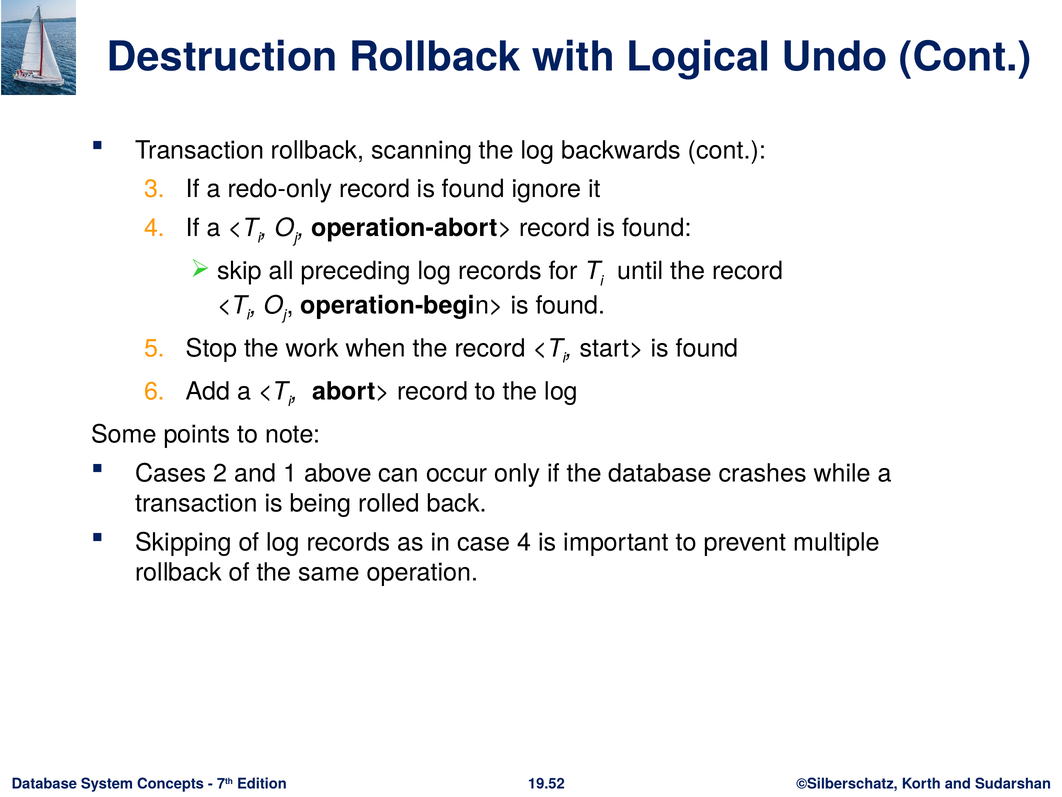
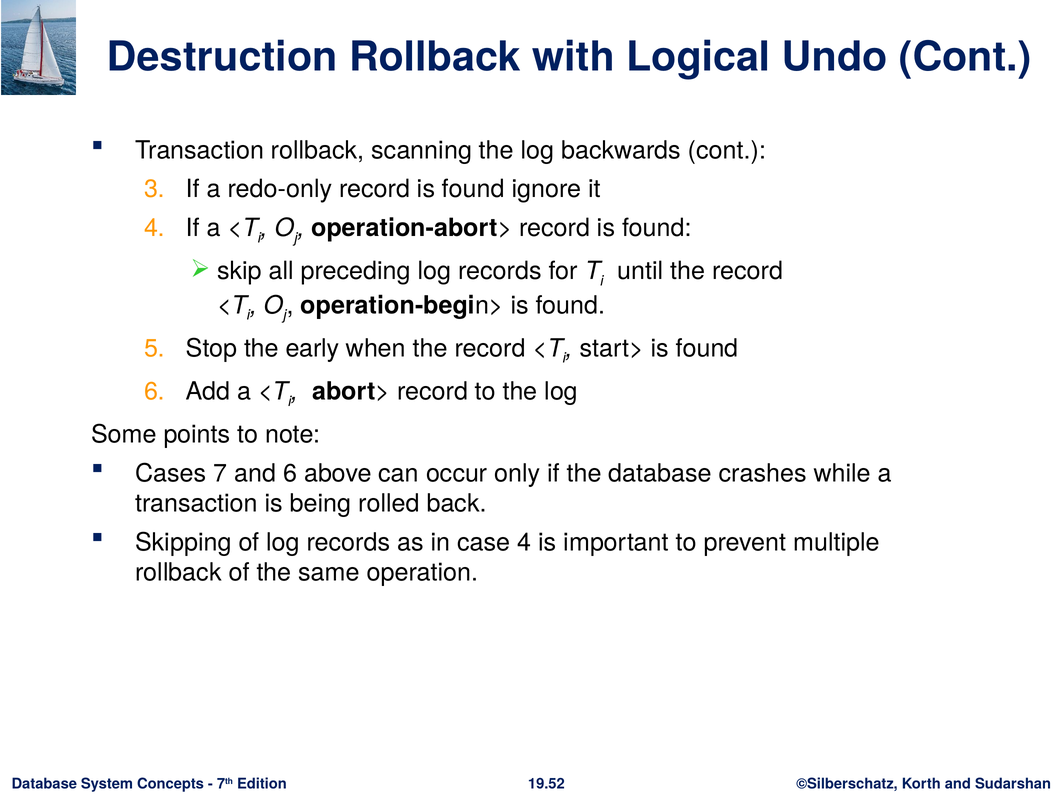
work: work -> early (312, 348)
2: 2 -> 7 (220, 473)
and 1: 1 -> 6 (290, 473)
